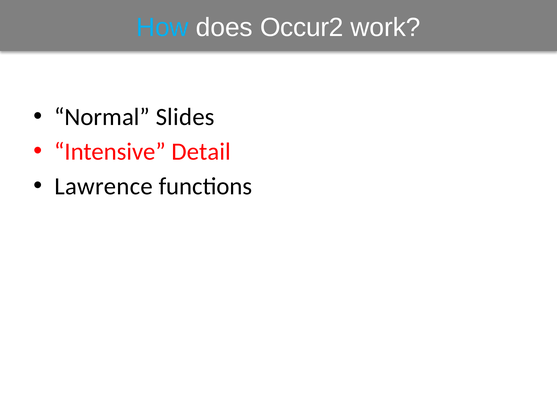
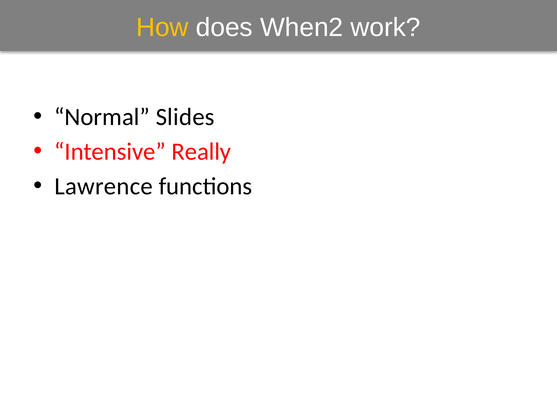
How colour: light blue -> yellow (162, 27)
Occur2: Occur2 -> When2 (302, 27)
Detail: Detail -> Really (201, 152)
